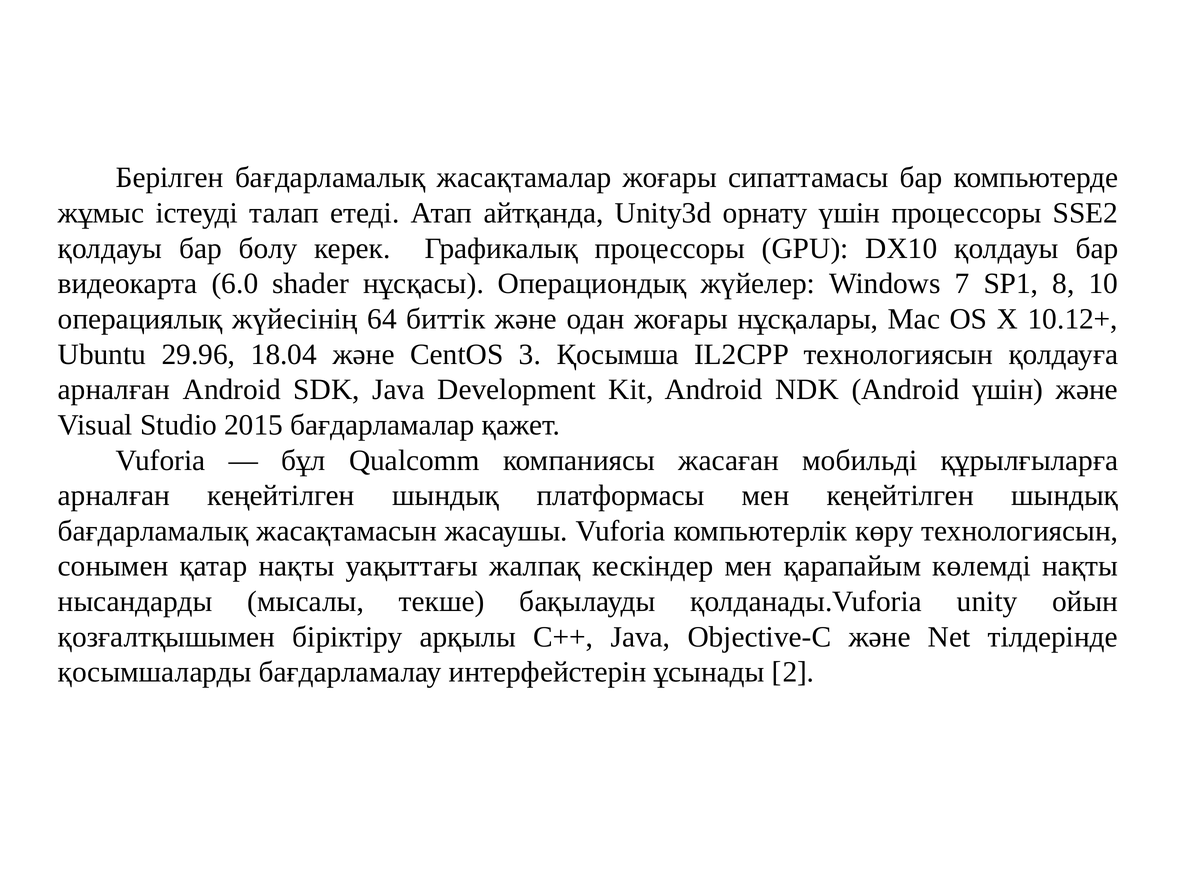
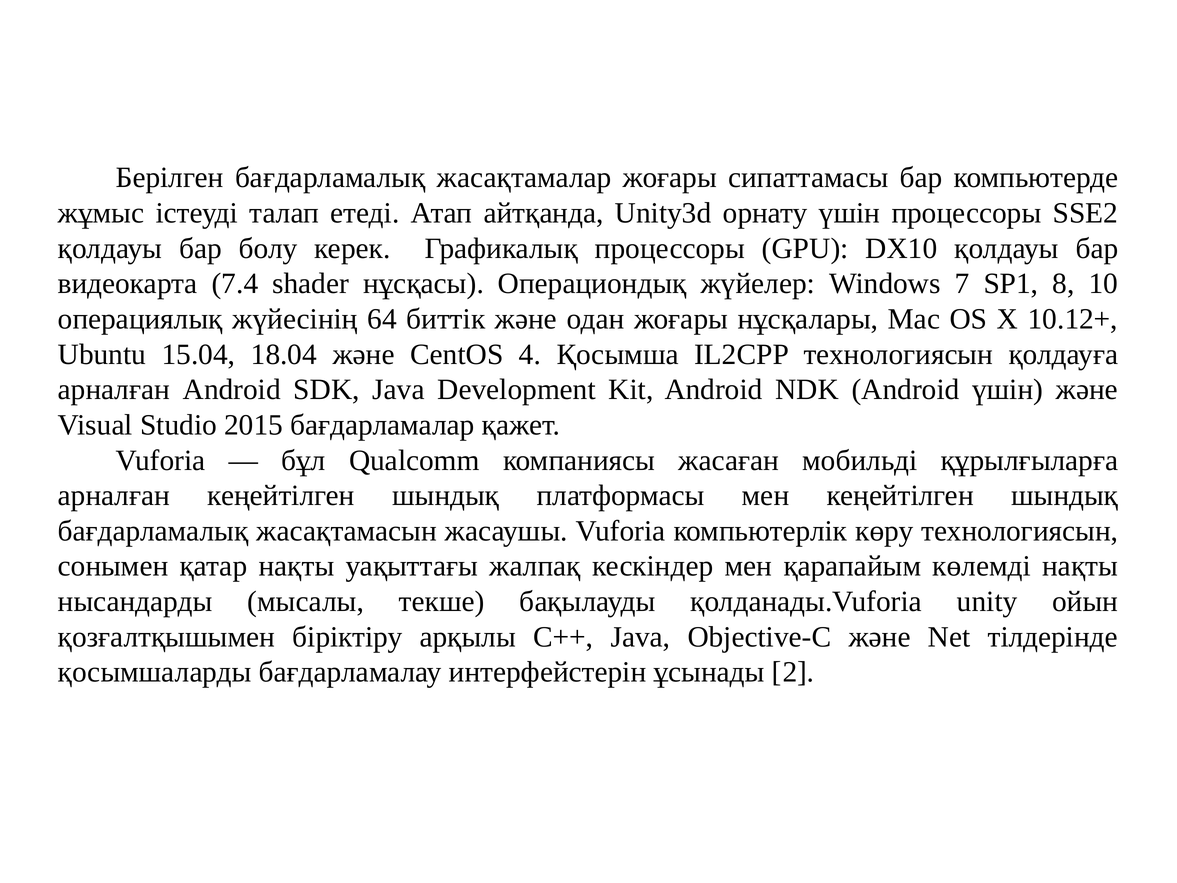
6.0: 6.0 -> 7.4 (235, 284)
29.96: 29.96 -> 15.04 (198, 354)
3: 3 -> 4 (530, 354)
